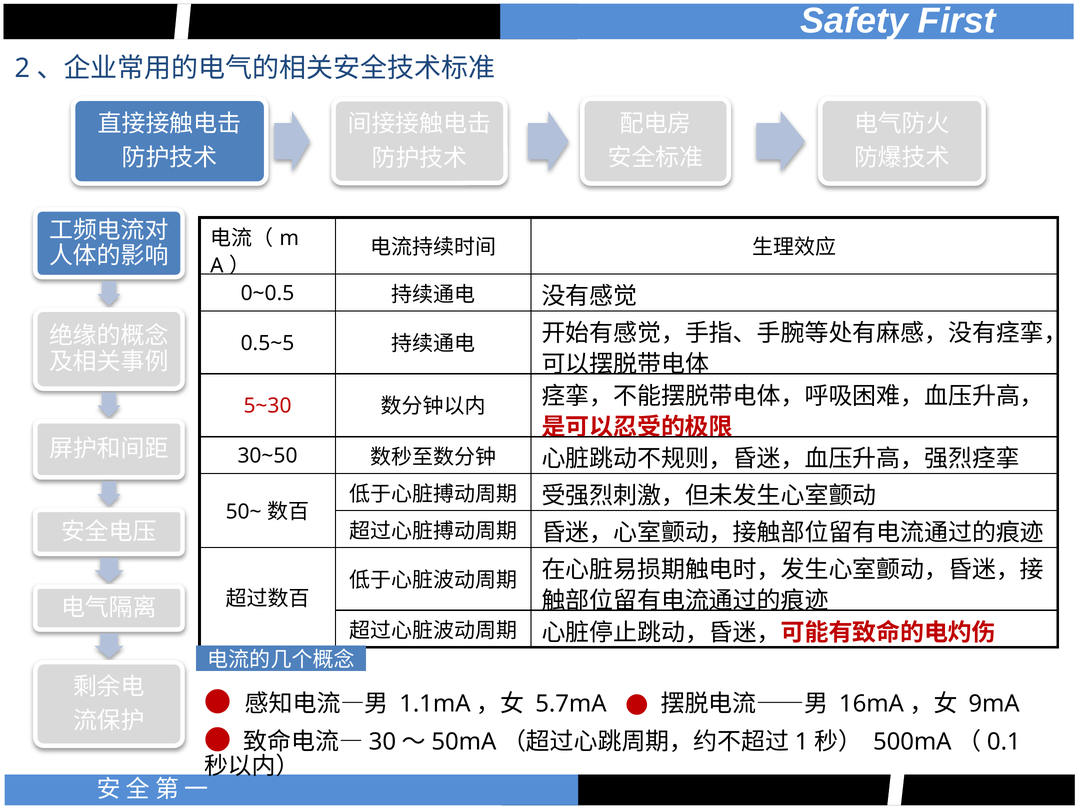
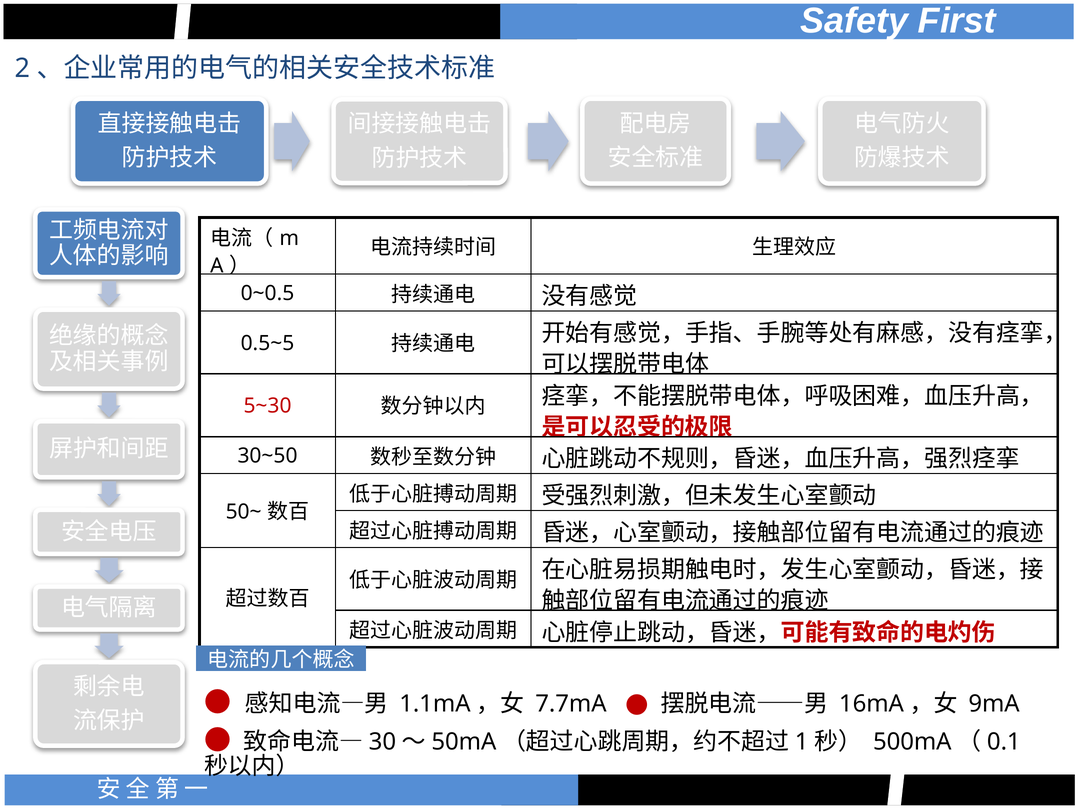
5.7mA: 5.7mA -> 7.7mA (571, 704)
